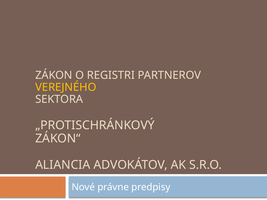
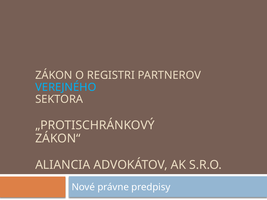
VEREJNÉHO colour: yellow -> light blue (66, 87)
